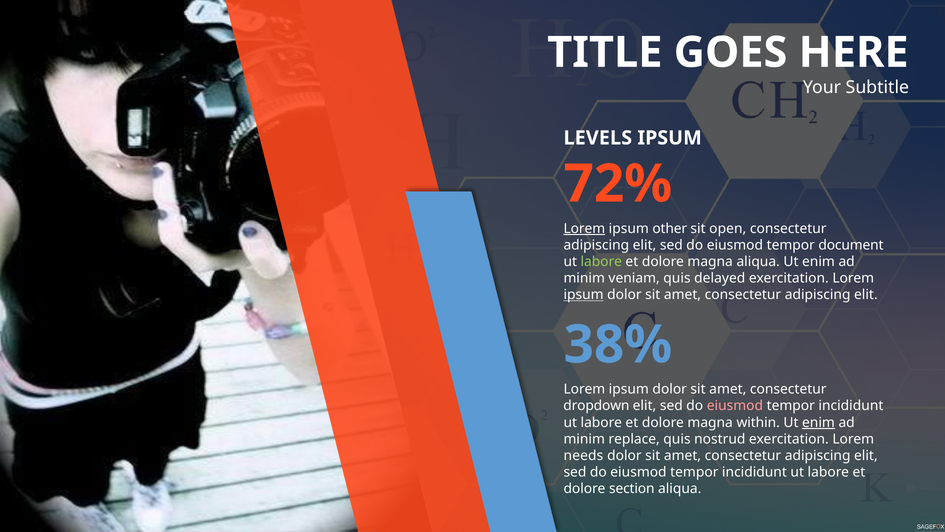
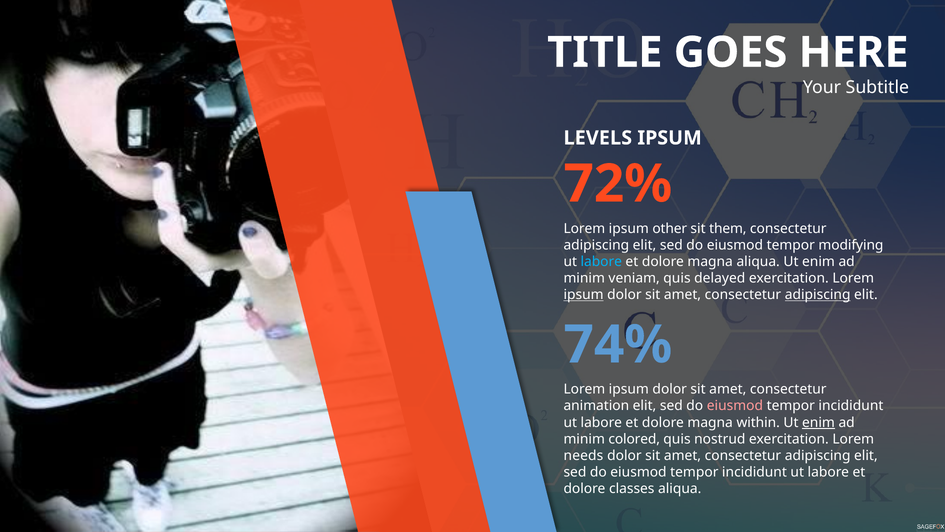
Lorem underline: present -> none (584, 228)
open: open -> them (728, 228)
document: document -> modifying (851, 245)
labore colour: light green -> light blue (601, 261)
adipiscing underline: none -> present (818, 295)
38%: 38% -> 74% (618, 345)
dropdown: dropdown -> animation (596, 406)
replace: replace -> colored (634, 439)
section: section -> classes (632, 488)
